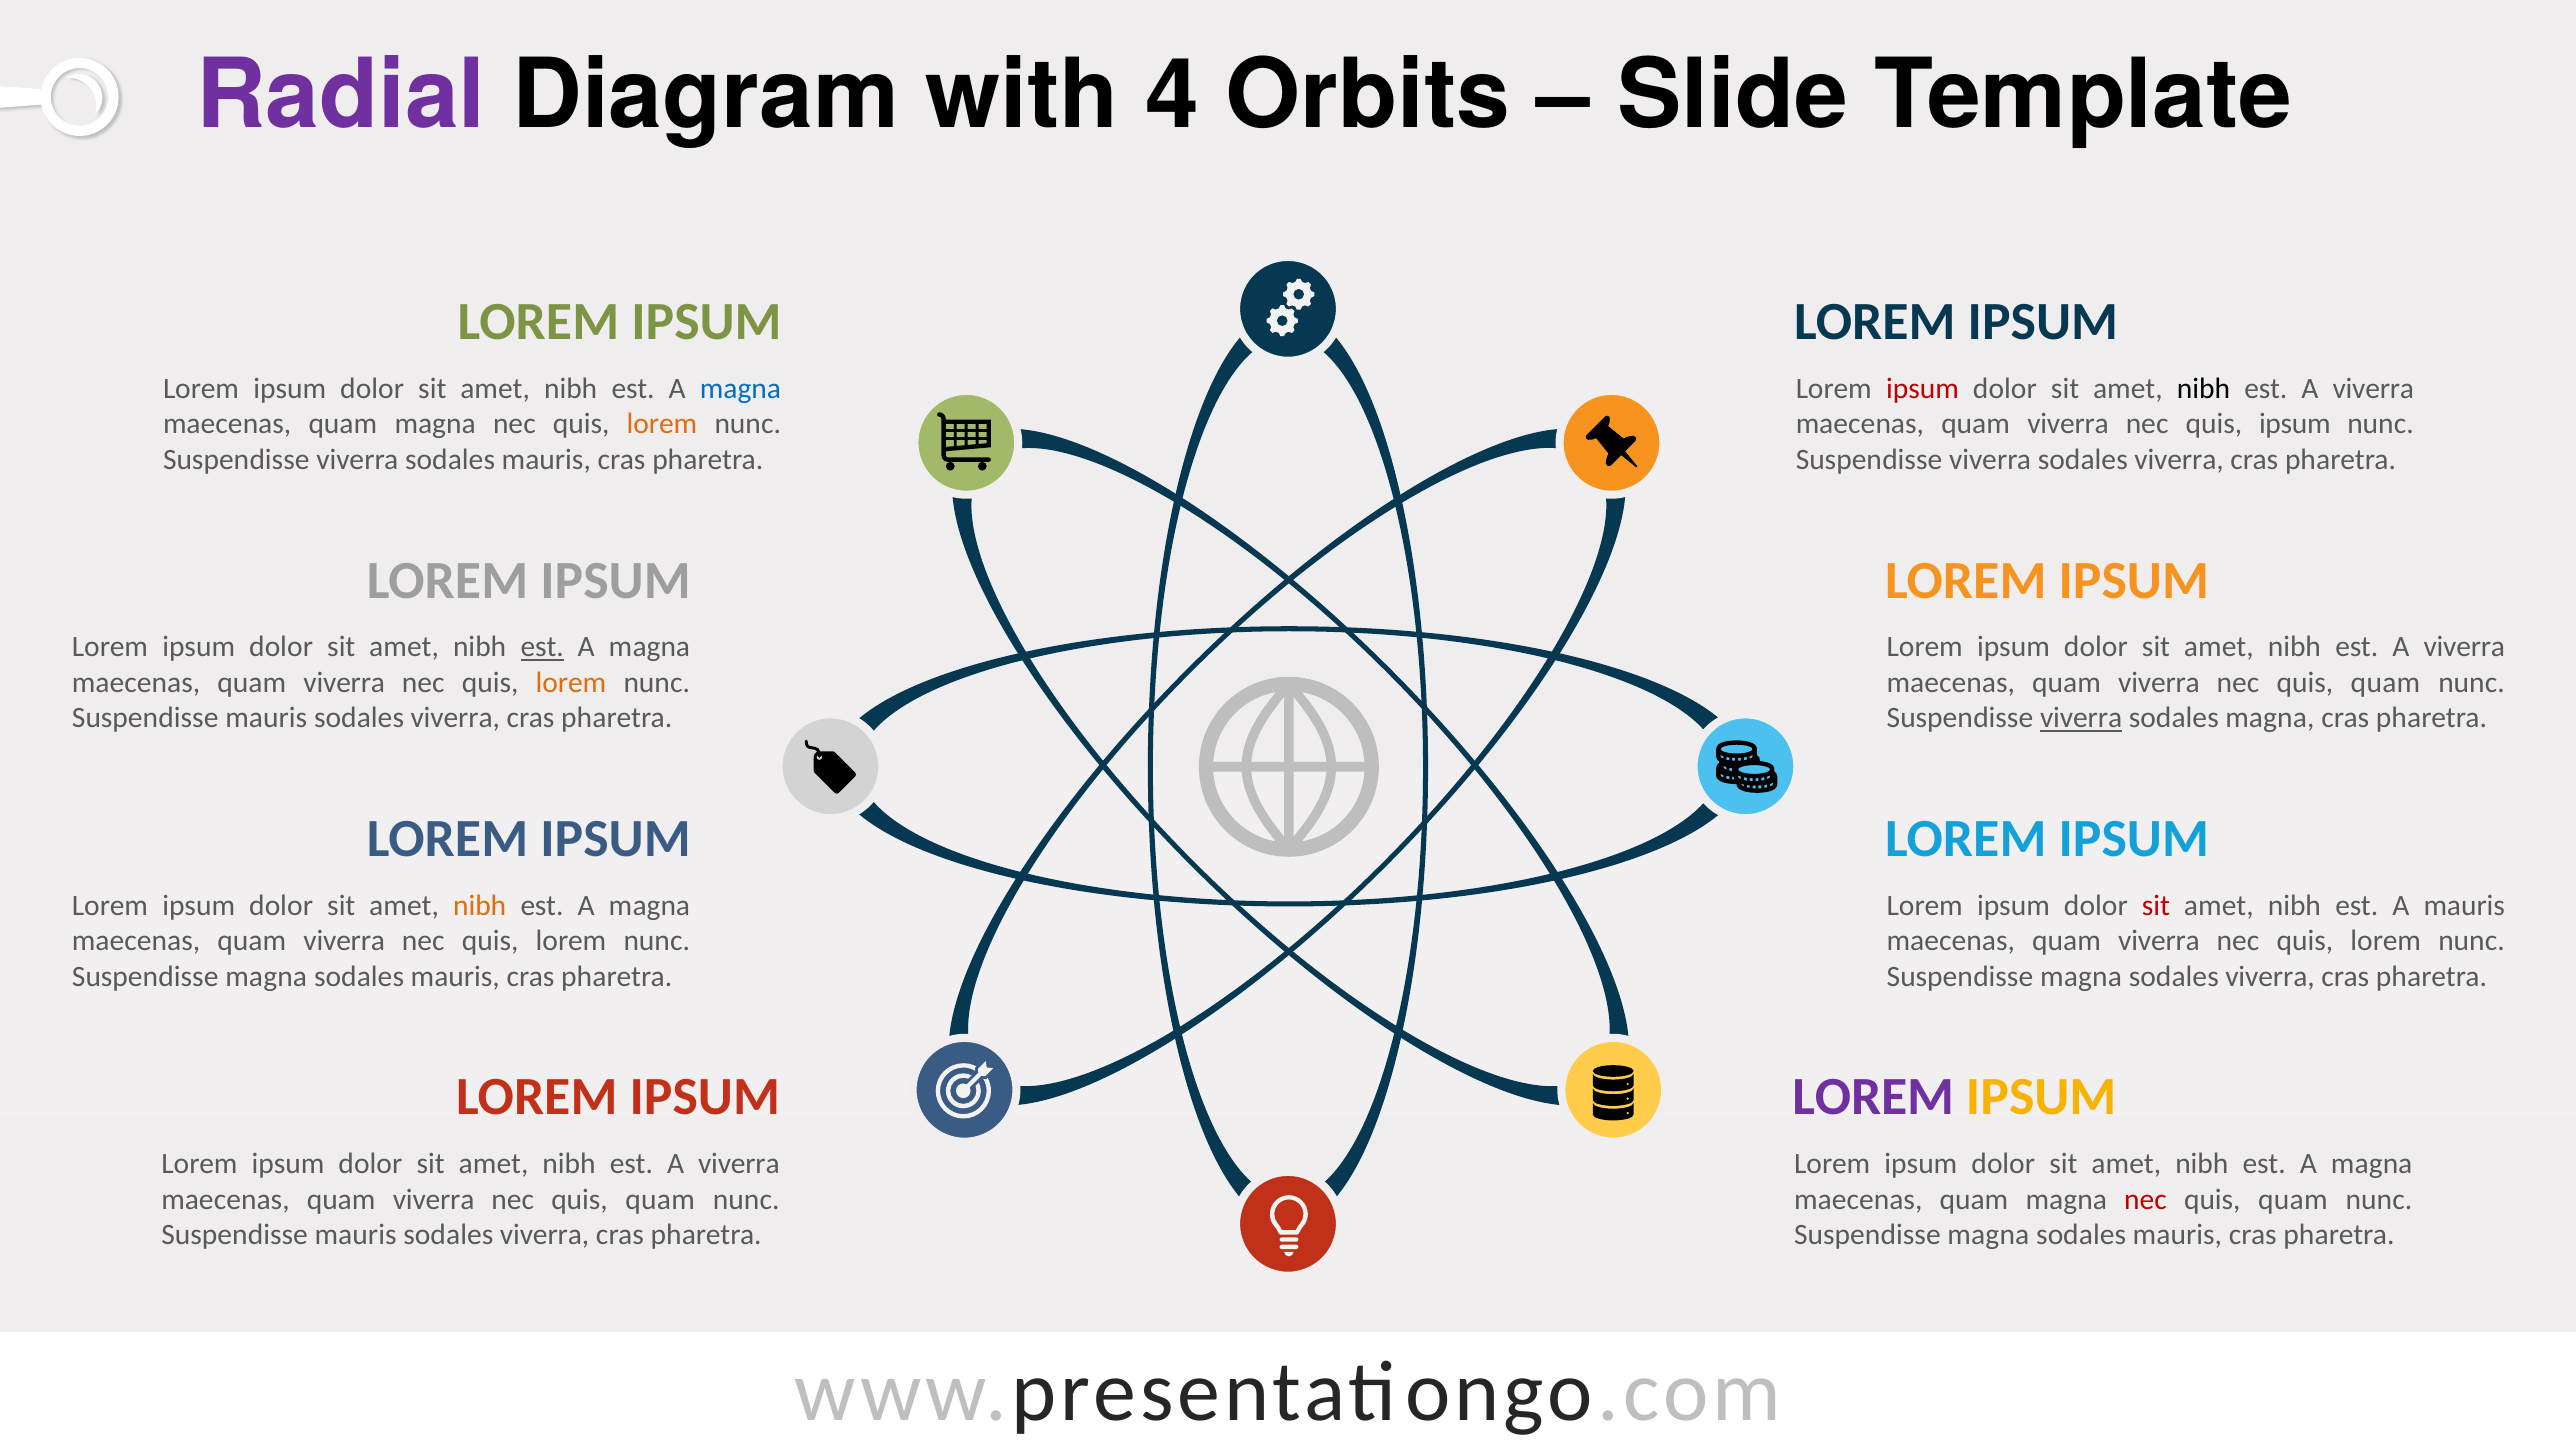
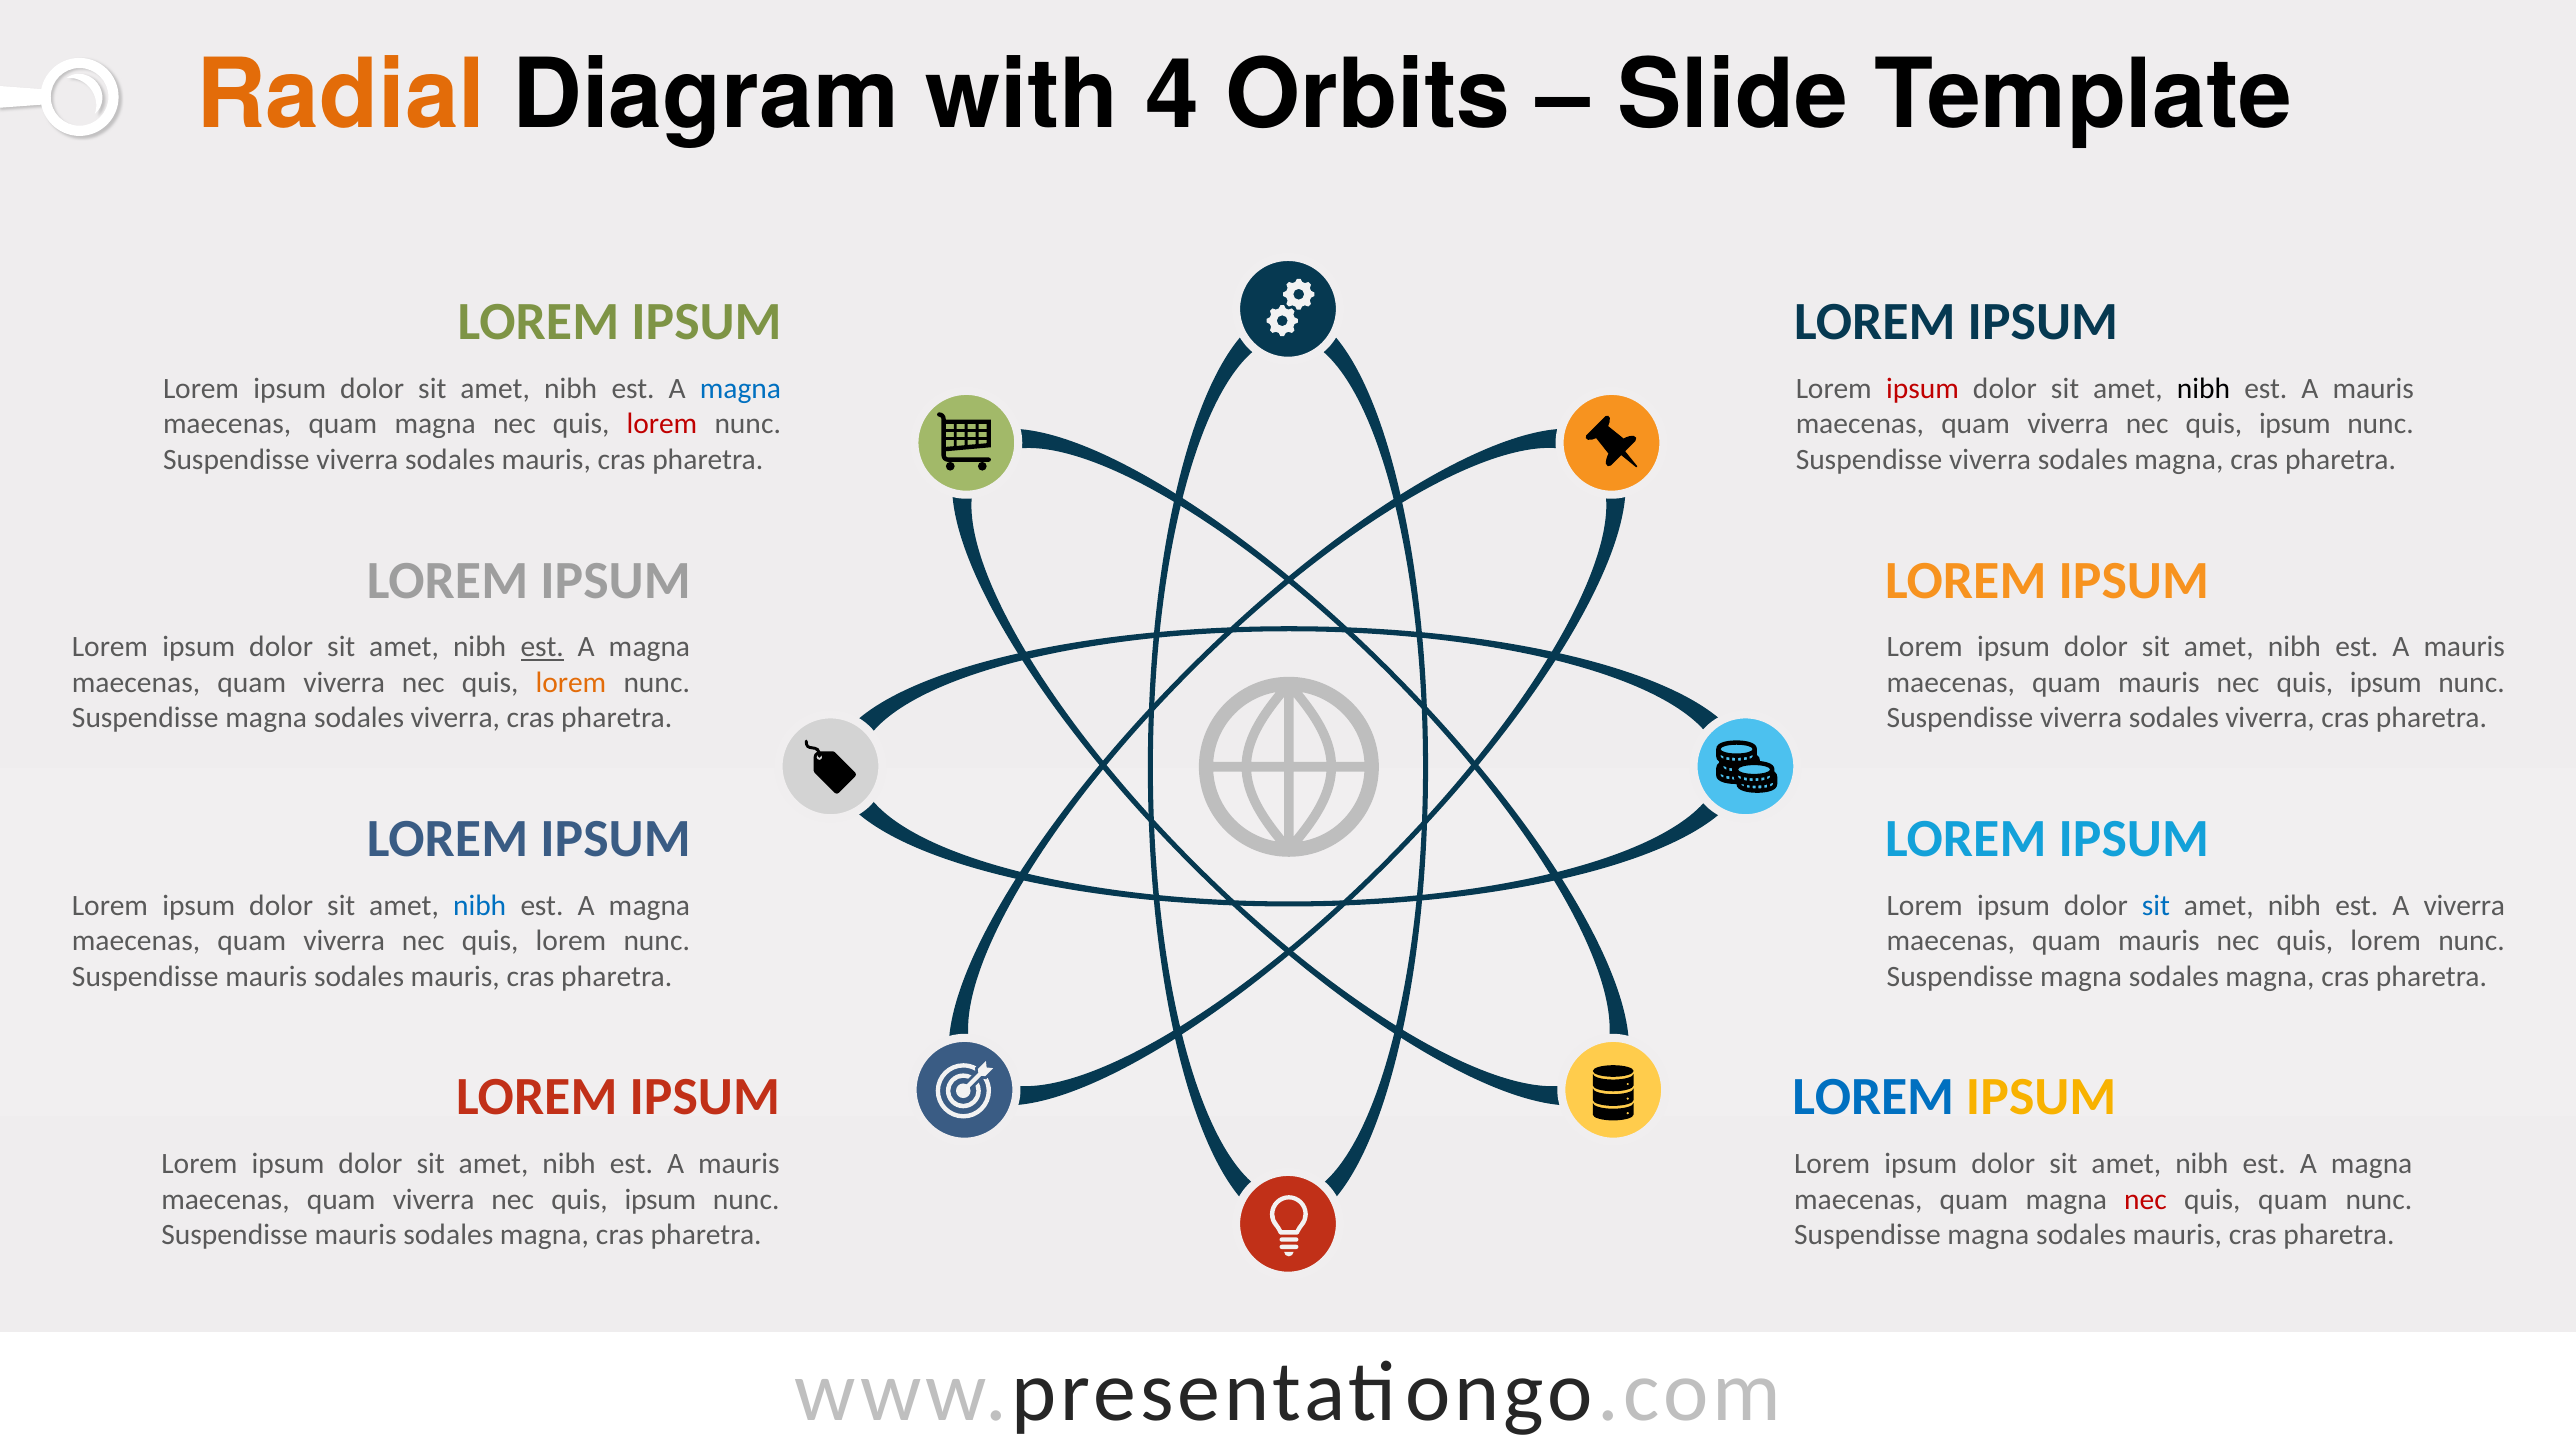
Radial colour: purple -> orange (341, 96)
viverra: viverra -> mauris (2373, 389)
lorem colour: orange -> red (662, 424)
viverra sodales viverra: viverra -> magna (2179, 460)
viverra: viverra -> mauris (2464, 647)
viverra: viverra -> mauris (2159, 683)
quam: quam -> ipsum (2386, 683)
mauris: mauris -> magna (266, 718)
viverra underline: present -> none (2081, 718)
magna: magna -> viverra (2270, 718)
nibh colour: orange -> blue (480, 905)
sit colour: red -> blue (2156, 905)
A mauris: mauris -> viverra (2464, 905)
viverra: viverra -> mauris (2159, 941)
magna: magna -> mauris (266, 976)
viverra: viverra -> magna (2270, 976)
LOREM colour: purple -> blue (1873, 1097)
viverra: viverra -> mauris (739, 1164)
quam: quam -> ipsum (660, 1199)
viverra: viverra -> magna (544, 1235)
